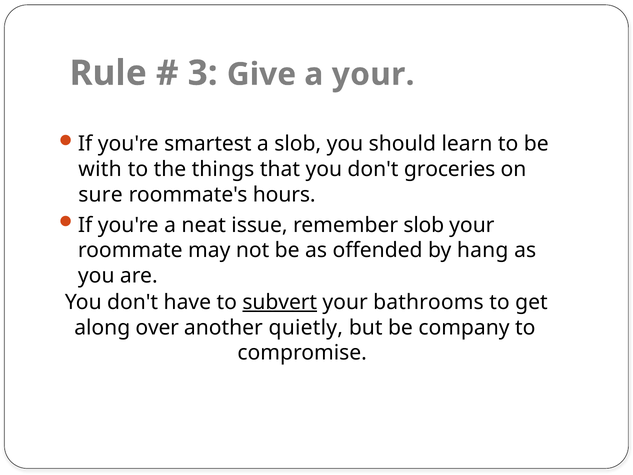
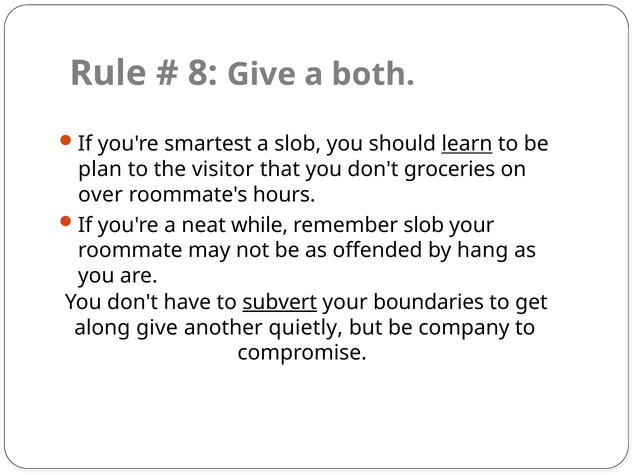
3: 3 -> 8 (203, 73)
a your: your -> both (373, 74)
learn underline: none -> present (467, 144)
with: with -> plan (100, 169)
things: things -> visitor (223, 169)
sure: sure -> over (100, 194)
issue: issue -> while (260, 225)
bathrooms: bathrooms -> boundaries (429, 302)
along over: over -> give (157, 327)
